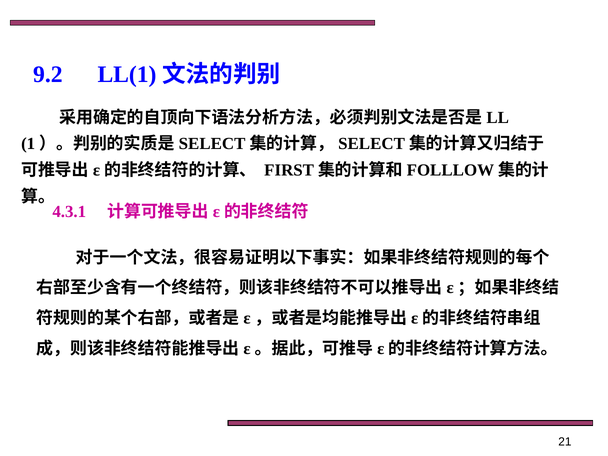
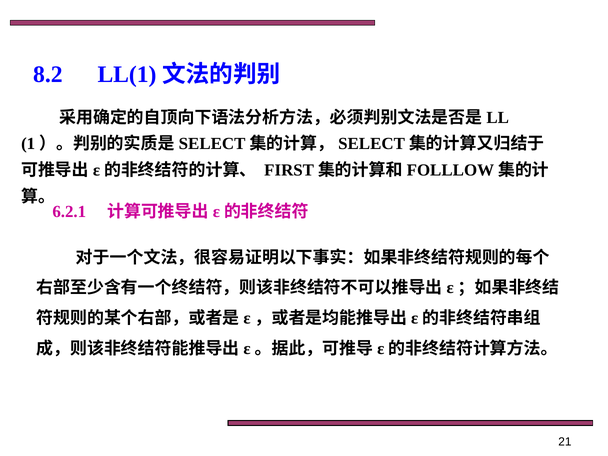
9.2: 9.2 -> 8.2 (48, 74)
4.3.1: 4.3.1 -> 6.2.1 (69, 212)
